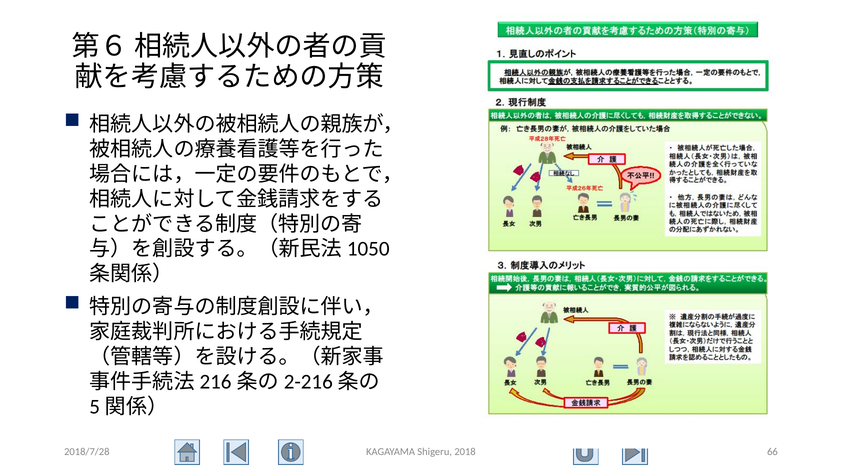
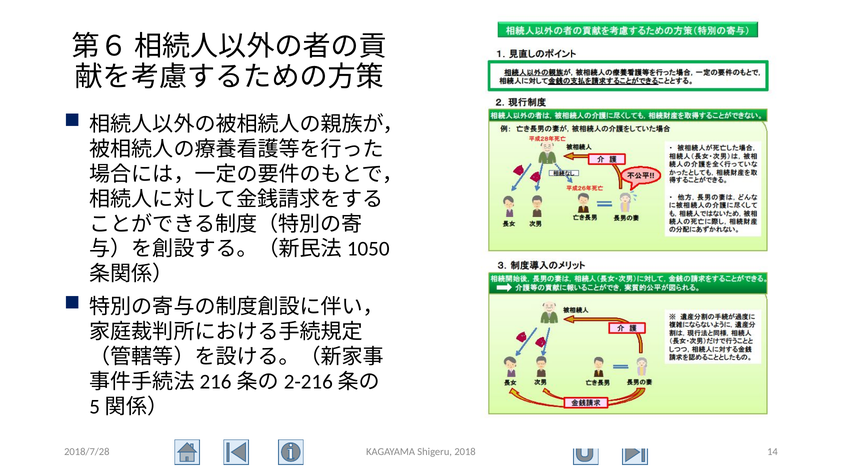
66: 66 -> 14 (772, 452)
